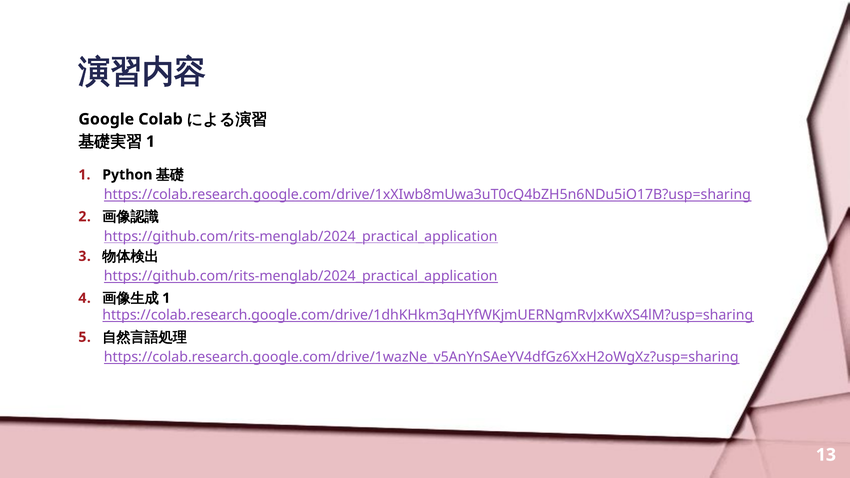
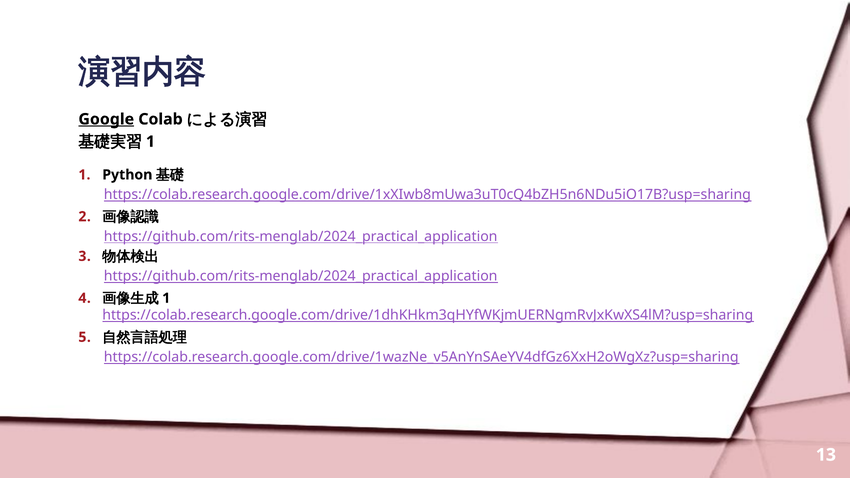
Google underline: none -> present (106, 119)
